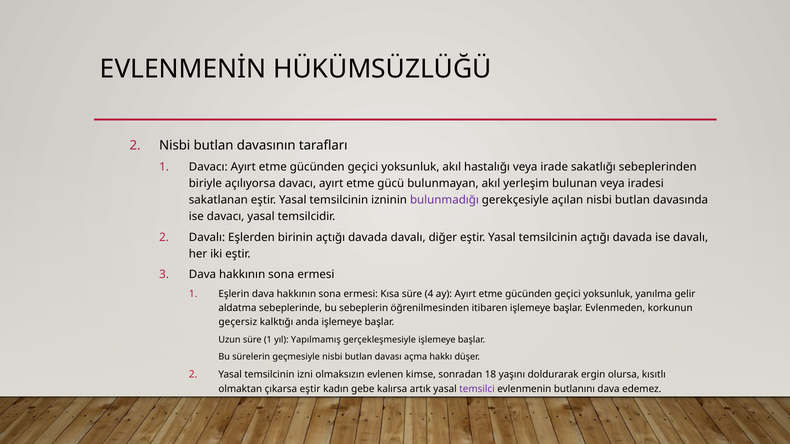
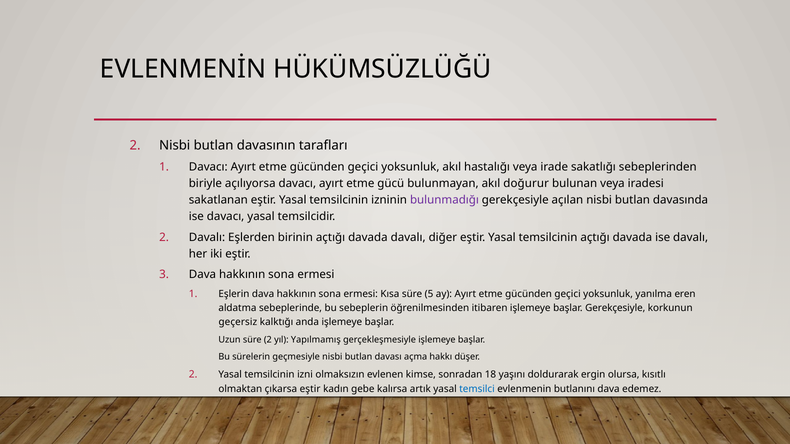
yerleşim: yerleşim -> doğurur (526, 184)
4: 4 -> 5 (429, 294)
gelir: gelir -> eren (685, 294)
başlar Evlenmeden: Evlenmeden -> Gerekçesiyle (615, 308)
süre 1: 1 -> 2 (268, 340)
temsilci colour: purple -> blue (477, 389)
